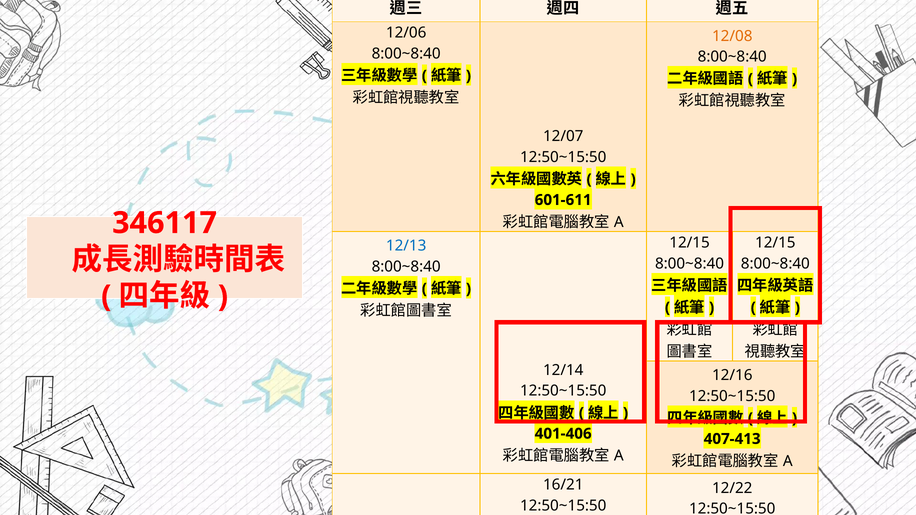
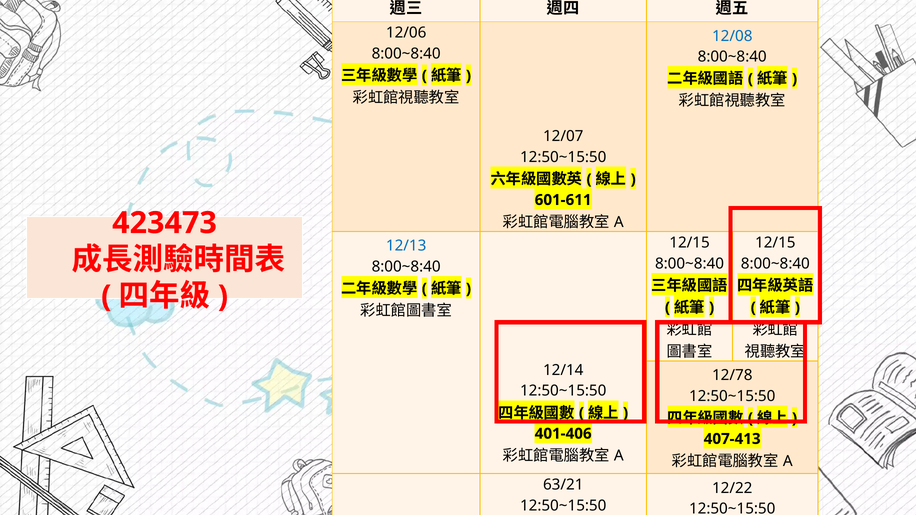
12/08 colour: orange -> blue (732, 36)
346117: 346117 -> 423473 (165, 223)
12/16: 12/16 -> 12/78 (732, 376)
16/21: 16/21 -> 63/21 (563, 485)
